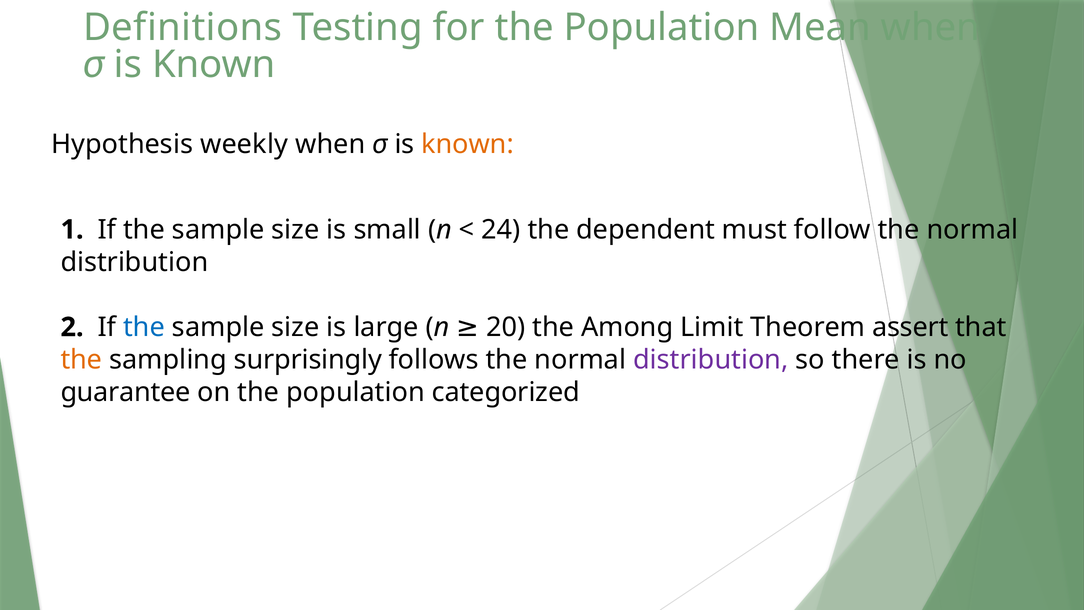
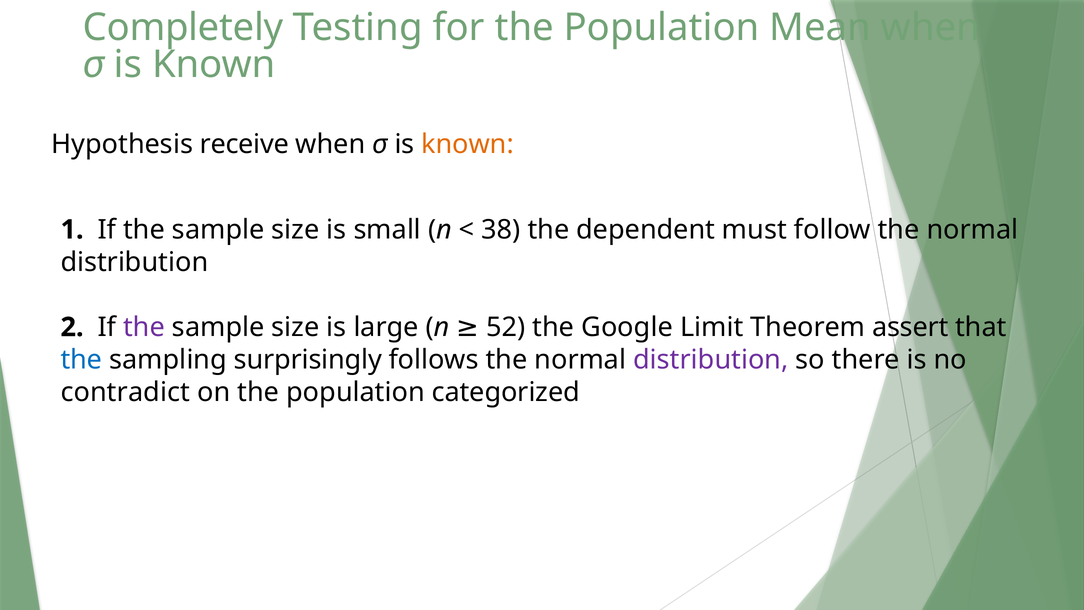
Definitions: Definitions -> Completely (183, 28)
weekly: weekly -> receive (244, 144)
24: 24 -> 38 (501, 230)
the colour: blue -> purple (144, 327)
20: 20 -> 52 (506, 327)
Among: Among -> Google (627, 327)
the colour: orange -> blue (81, 360)
guarantee: guarantee -> contradict (125, 392)
